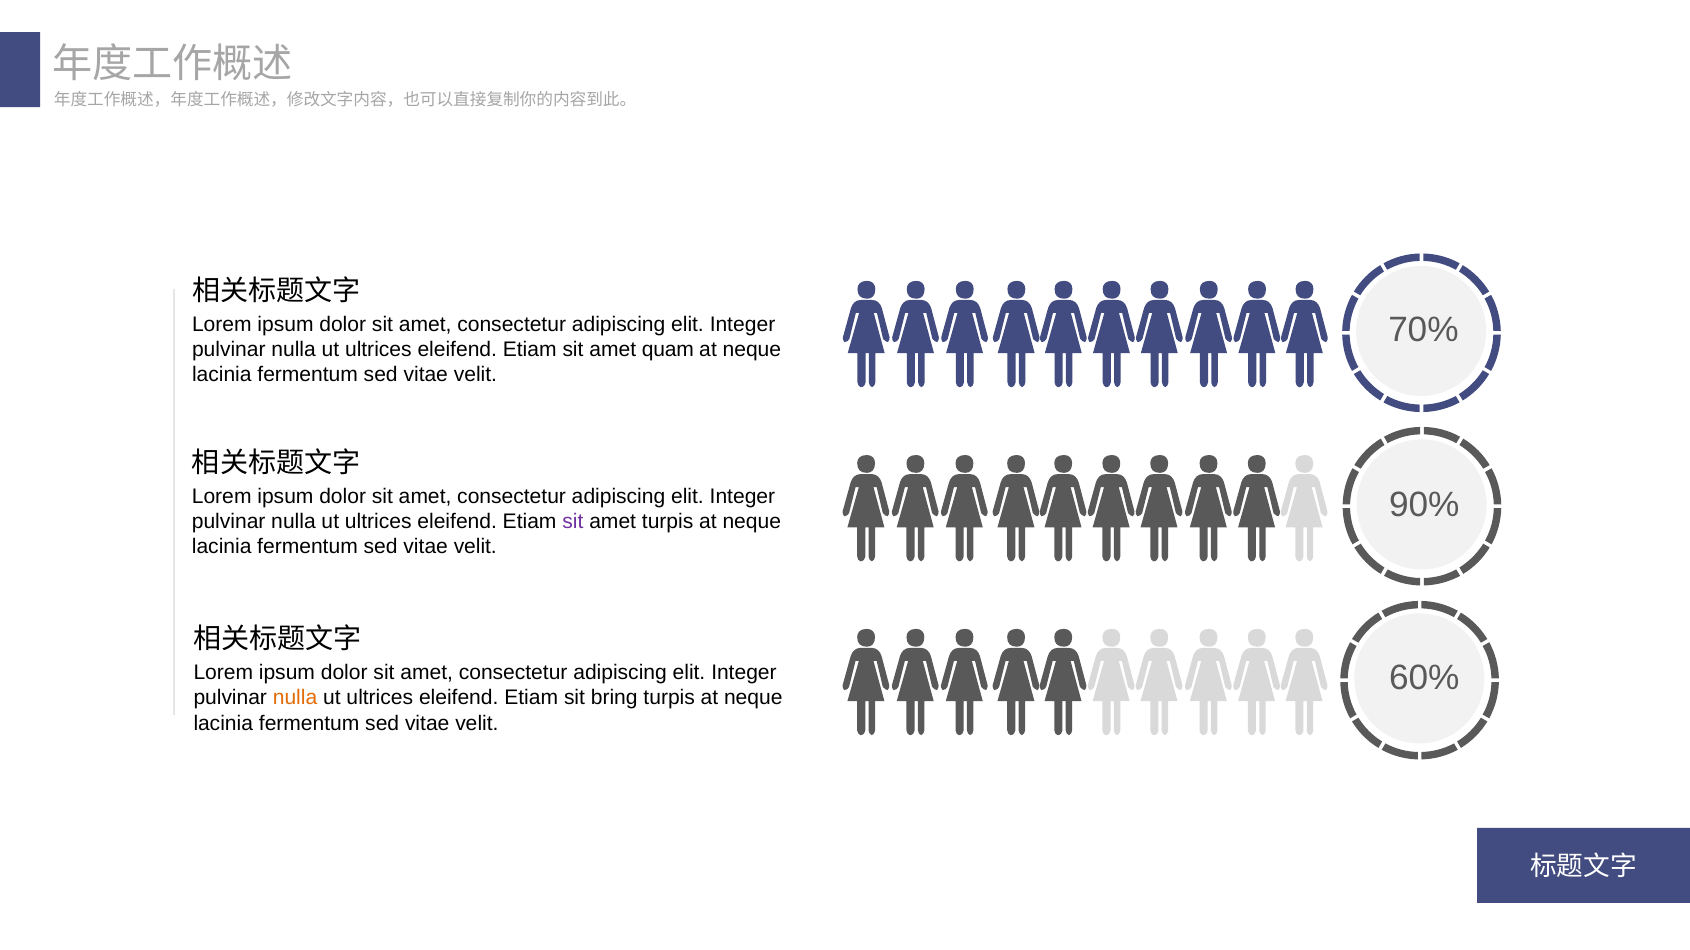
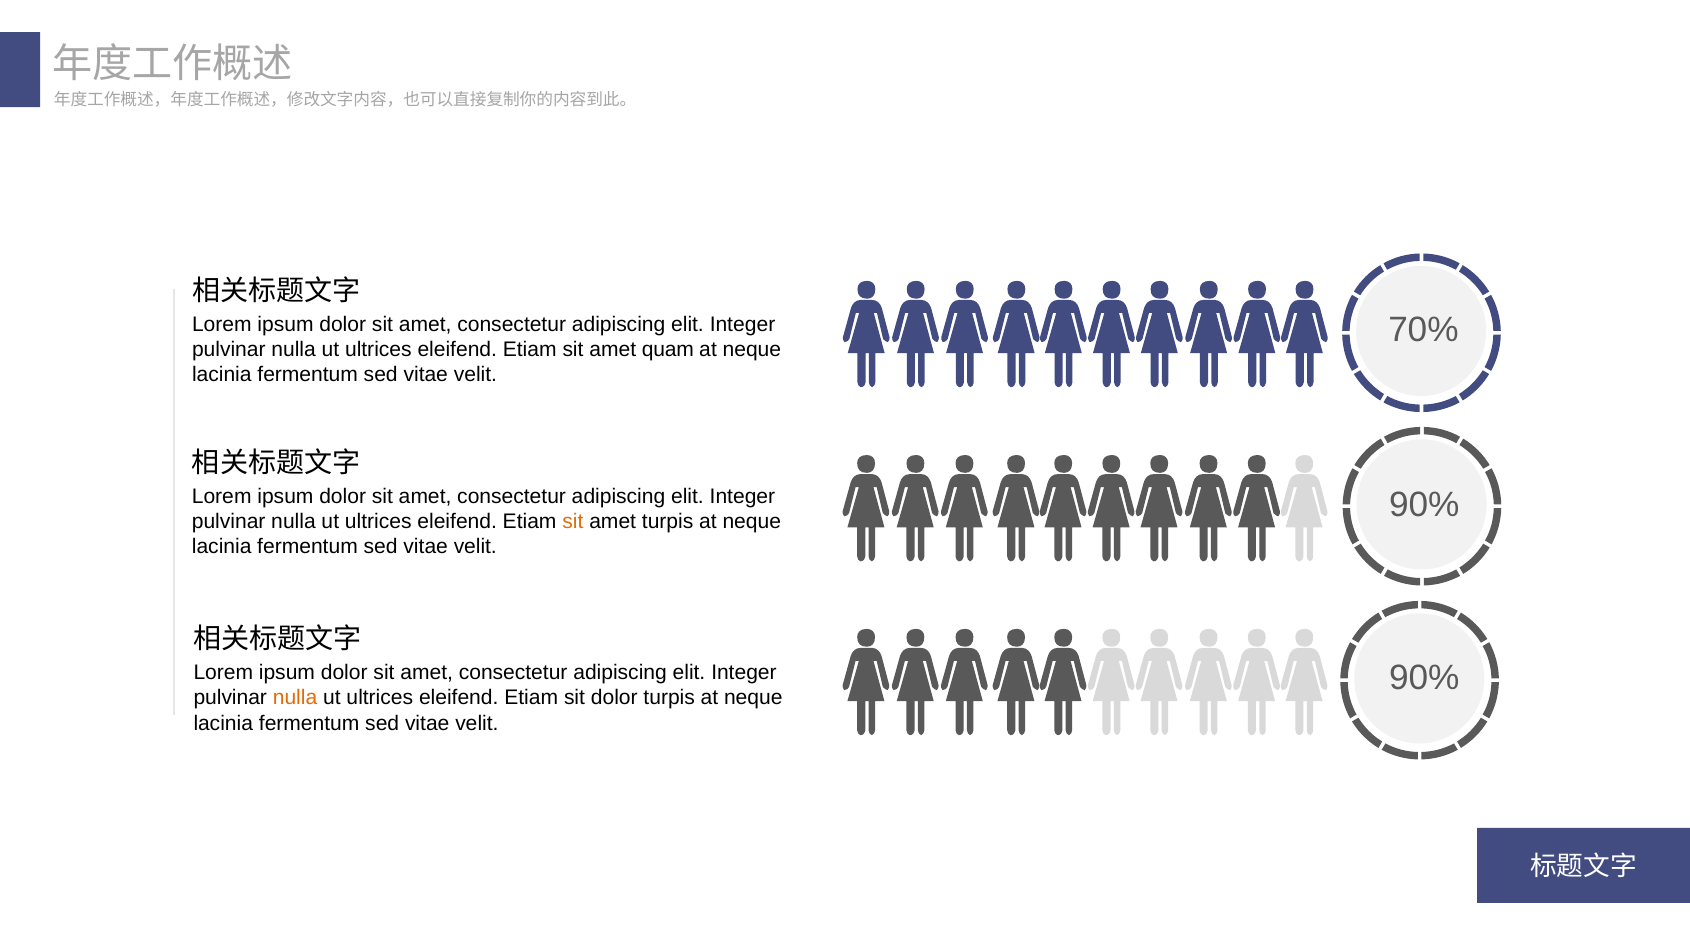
sit colour: purple -> orange (573, 522)
60%: 60% -> 90% (1424, 679)
sit bring: bring -> dolor (614, 698)
